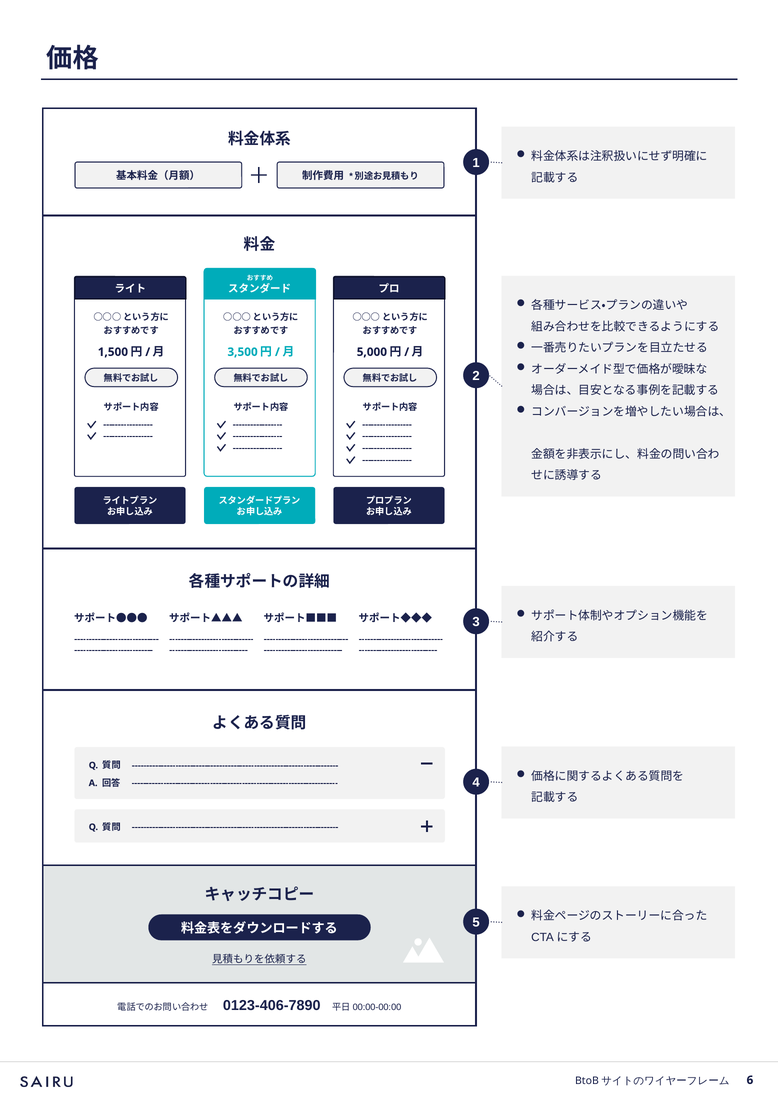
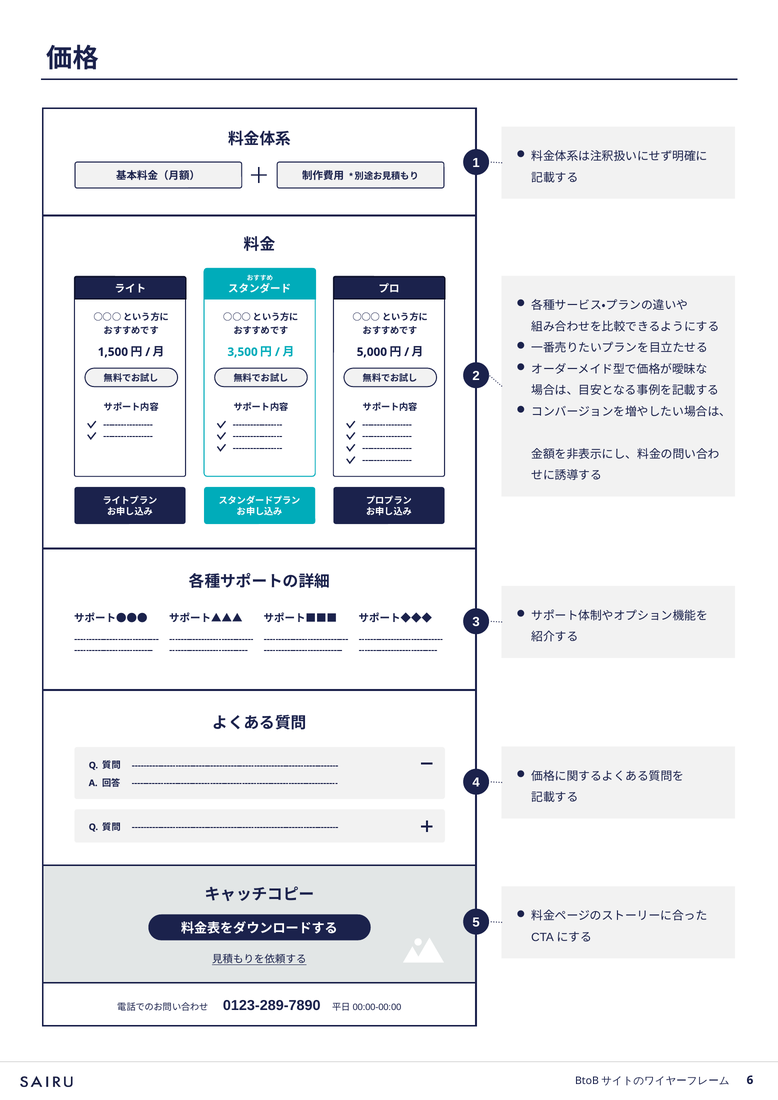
0123-406-7890: 0123-406-7890 -> 0123-289-7890 (272, 1006)
